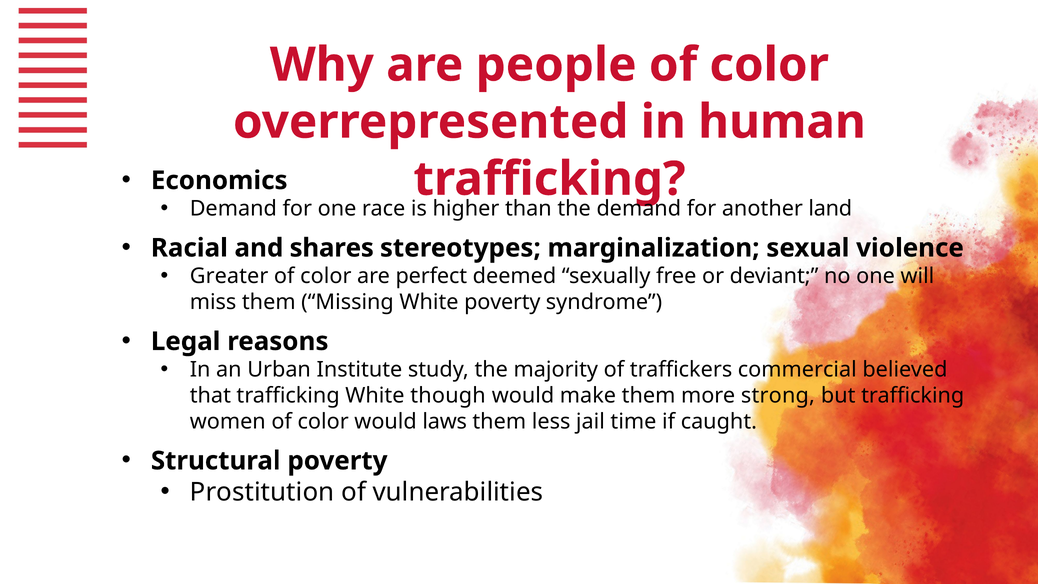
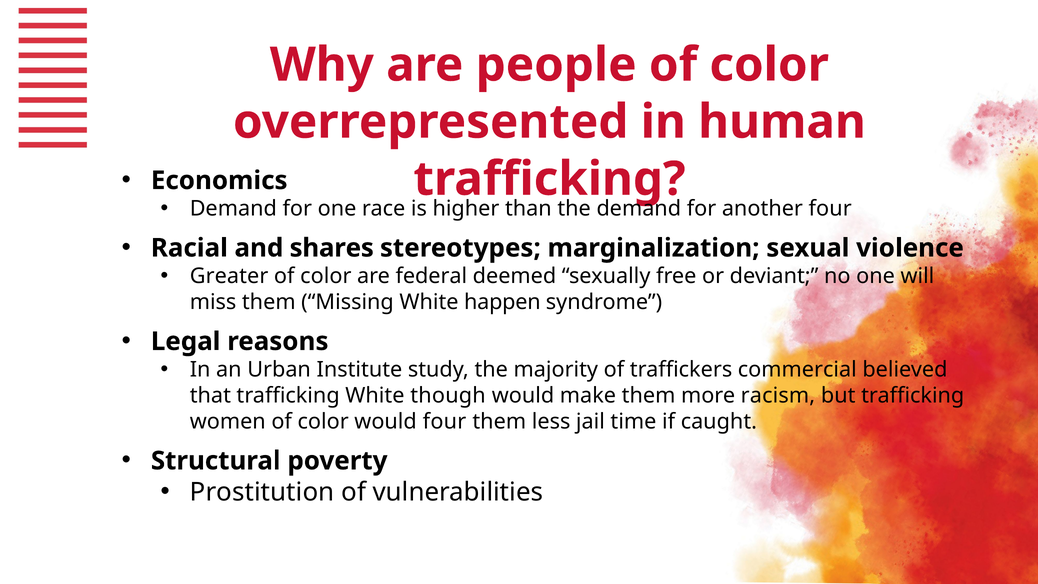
another land: land -> four (830, 209)
perfect: perfect -> federal (431, 276)
White poverty: poverty -> happen (502, 302)
strong: strong -> racism (778, 396)
would laws: laws -> four (444, 422)
